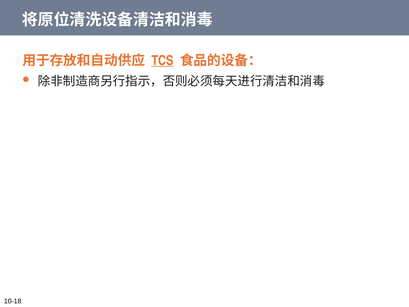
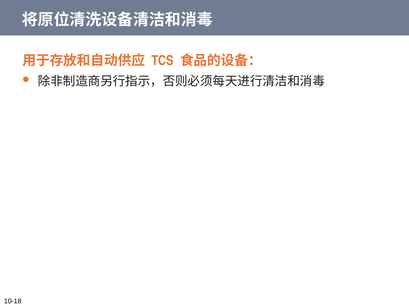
TCS underline: present -> none (163, 60)
